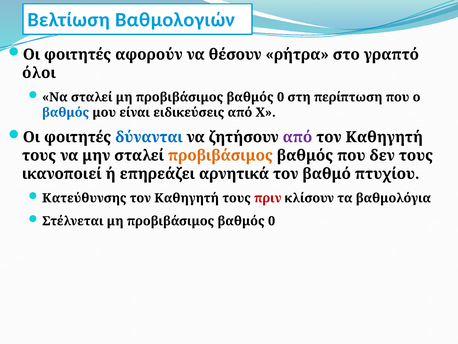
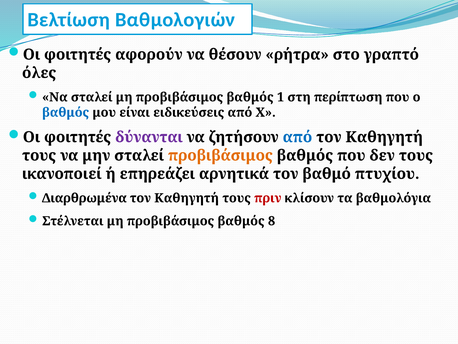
όλοι: όλοι -> όλες (39, 73)
0: 0 -> 1 (281, 97)
δύνανται colour: blue -> purple (149, 137)
από colour: purple -> blue (297, 137)
Κατεύθυνσης: Κατεύθυνσης -> Διαρθρωμένα (84, 198)
0: 0 -> 8 (272, 221)
